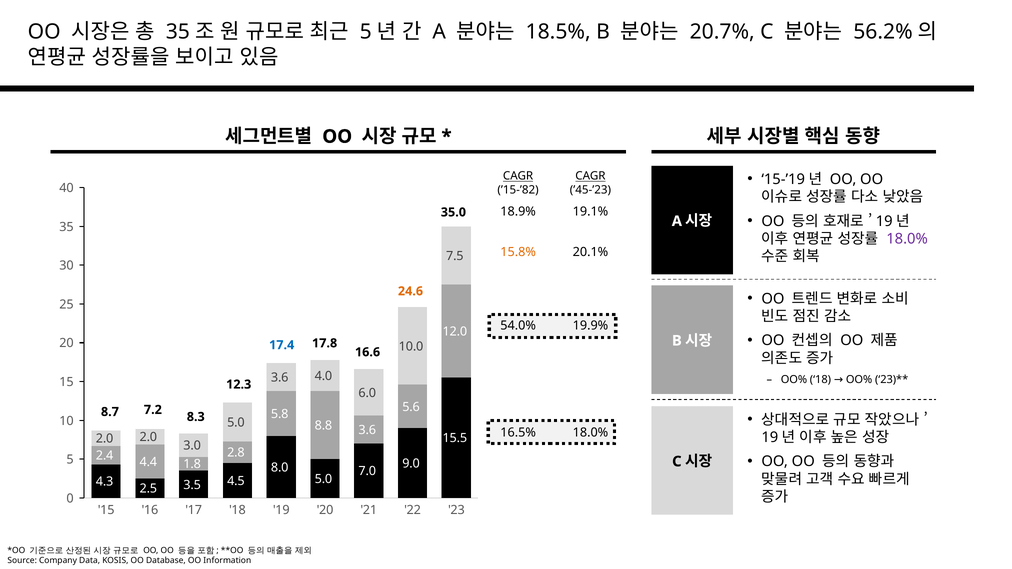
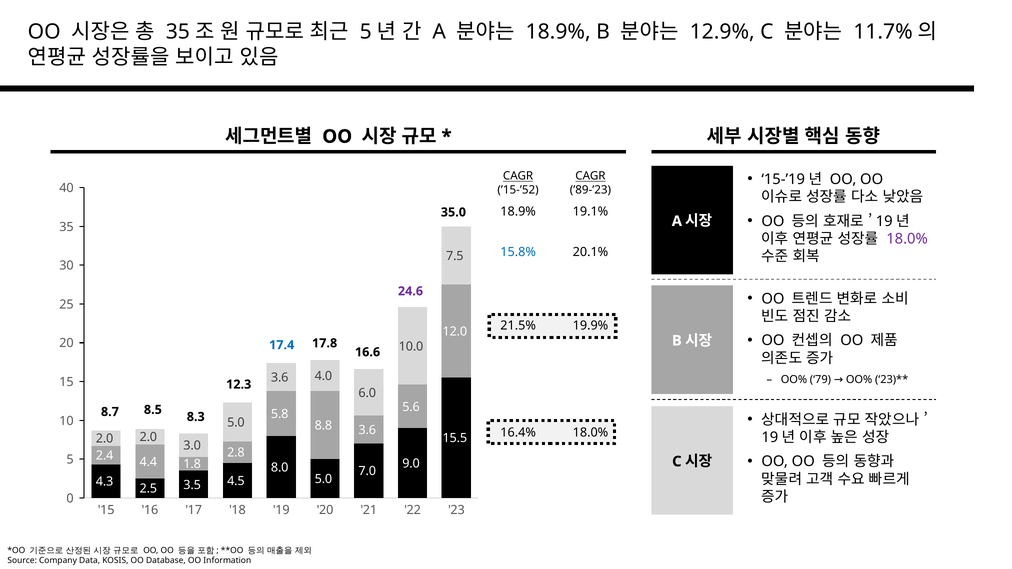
18.5%: 18.5% -> 18.9% (558, 32)
20.7%: 20.7% -> 12.9% (722, 32)
56.2%: 56.2% -> 11.7% (883, 32)
’15-’82: ’15-’82 -> ’15-’52 (518, 190)
’45-’23: ’45-’23 -> ’89-’23 (590, 190)
15.8% colour: orange -> blue (518, 252)
24.6 colour: orange -> purple (410, 291)
54.0%: 54.0% -> 21.5% (518, 326)
OO% 18: 18 -> 79 (820, 380)
7.2: 7.2 -> 8.5 (153, 410)
16.5%: 16.5% -> 16.4% (518, 433)
